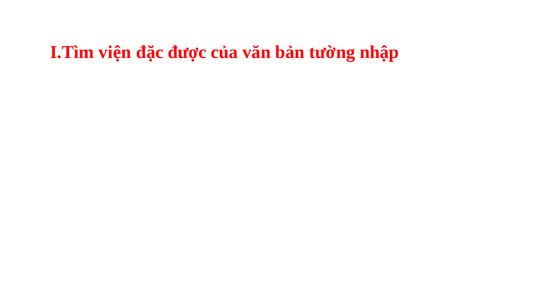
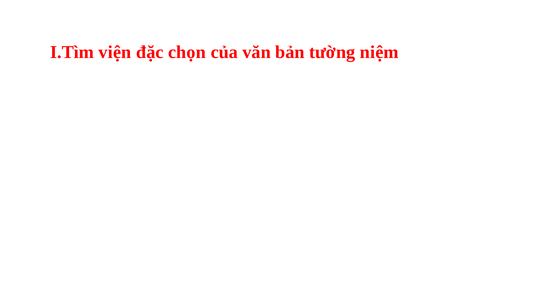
được: được -> chọn (187, 52)
nhập: nhập -> niệm (379, 52)
